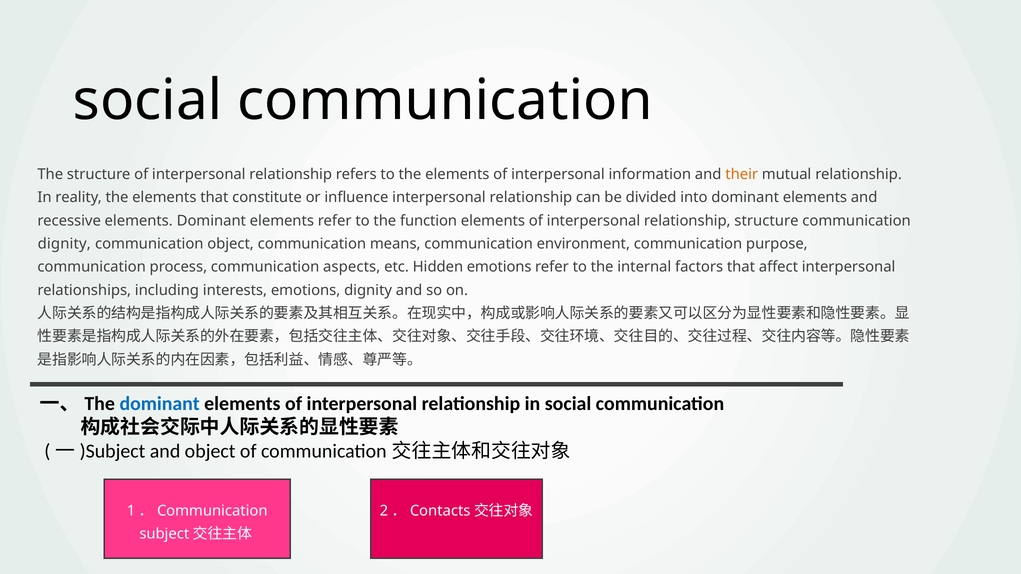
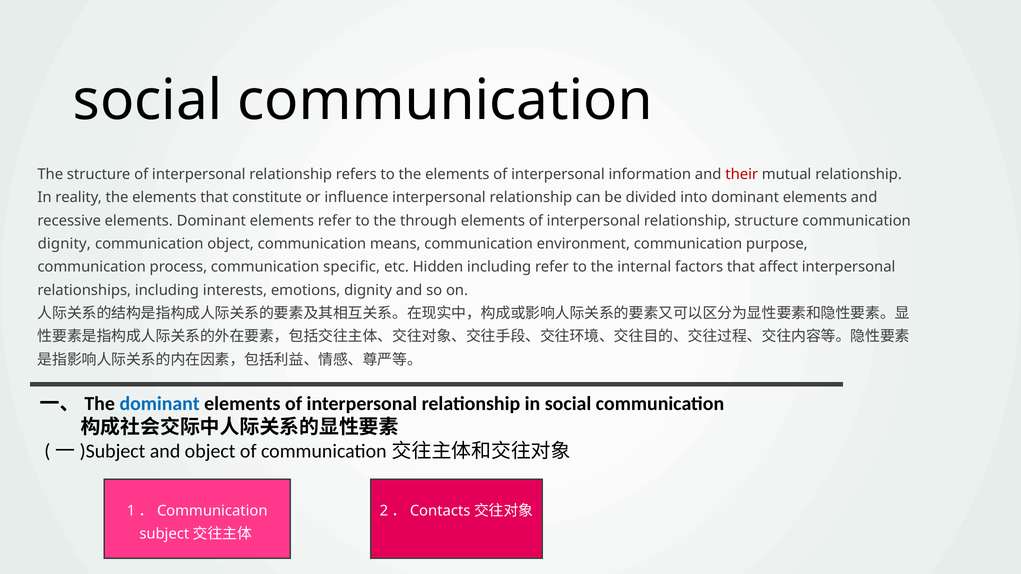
their colour: orange -> red (742, 174)
function: function -> through (429, 221)
aspects: aspects -> specific (352, 267)
Hidden emotions: emotions -> including (499, 267)
